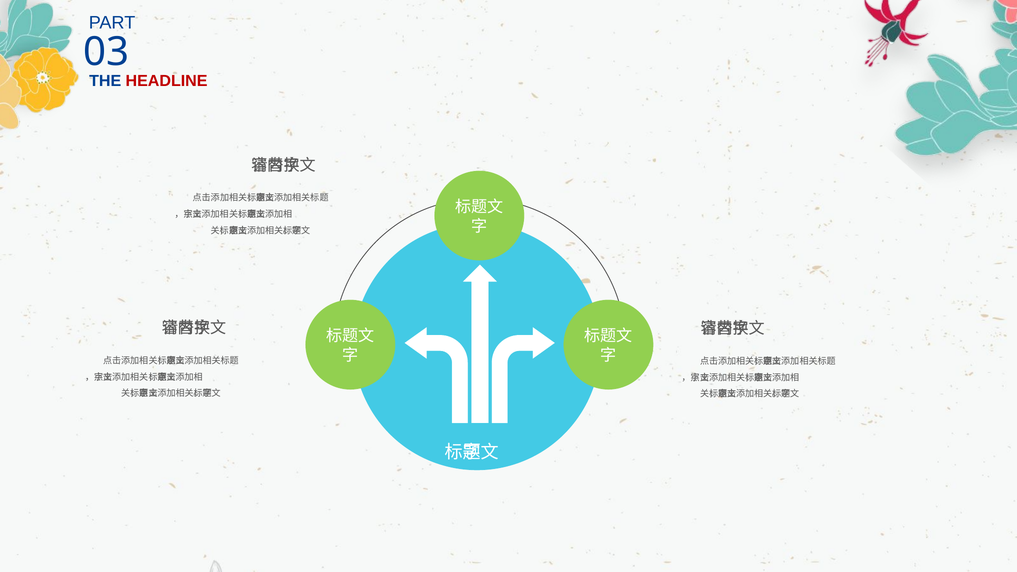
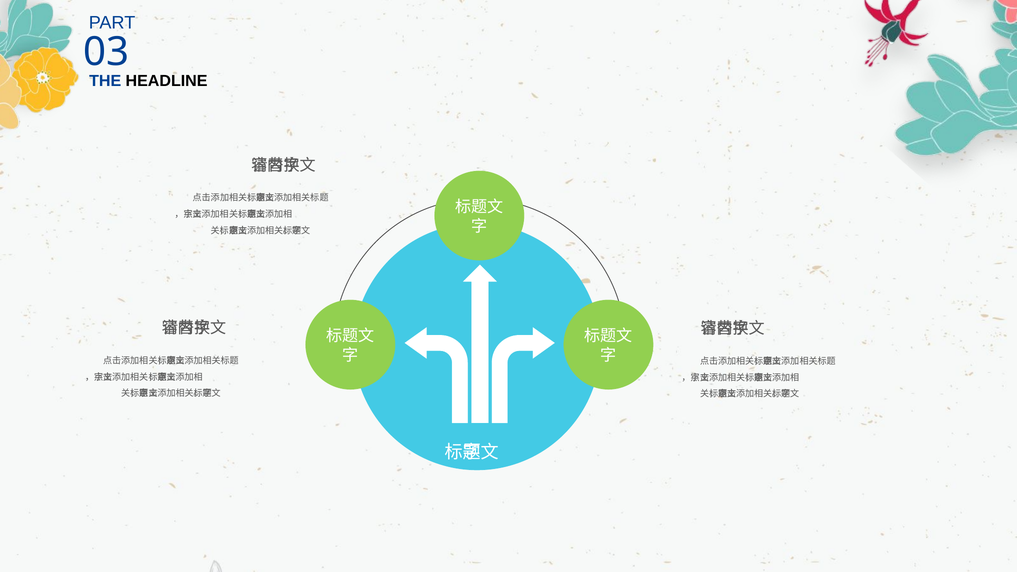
HEADLINE colour: red -> black (167, 81)
